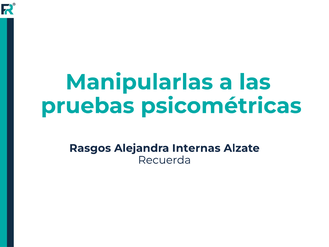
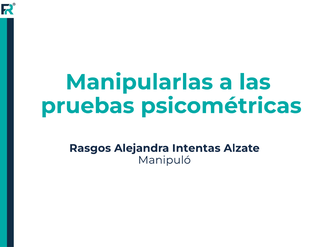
Internas: Internas -> Intentas (196, 148)
Recuerda: Recuerda -> Manipuló (164, 160)
